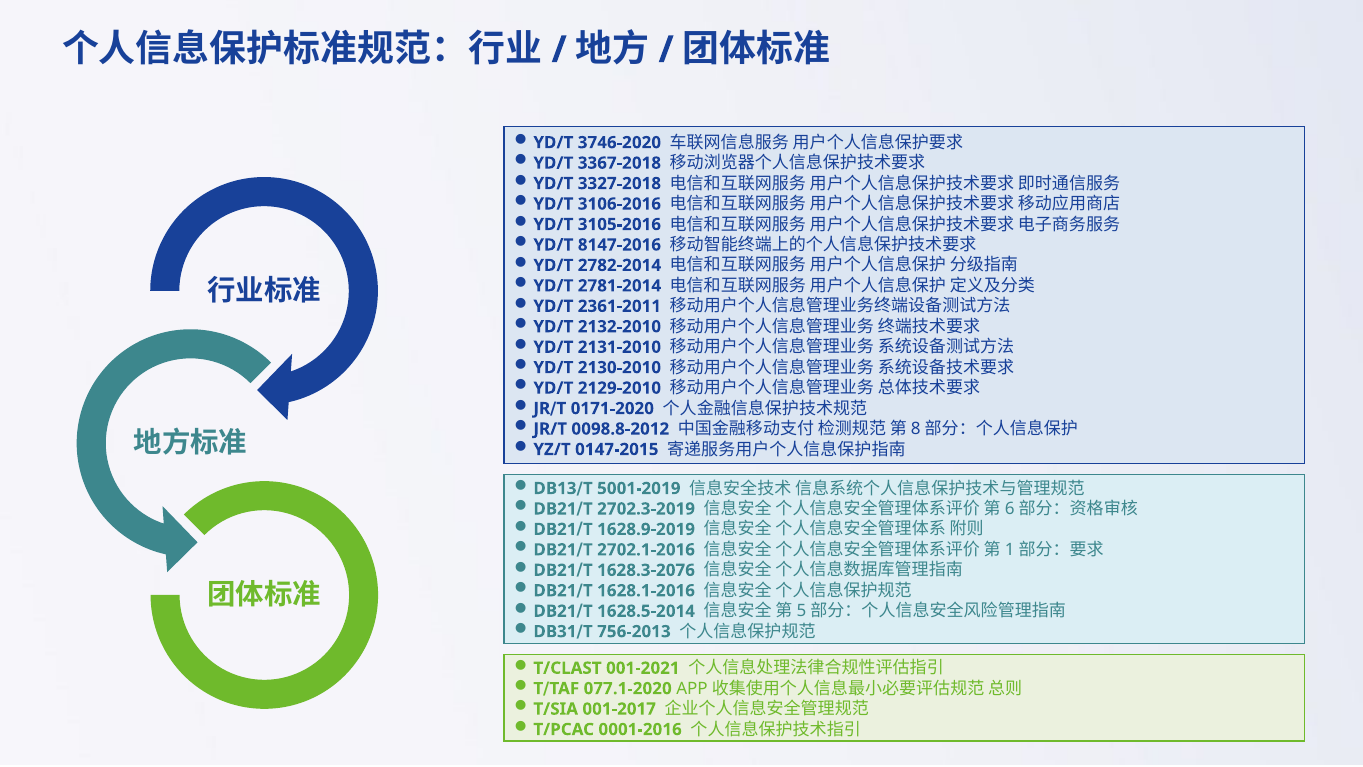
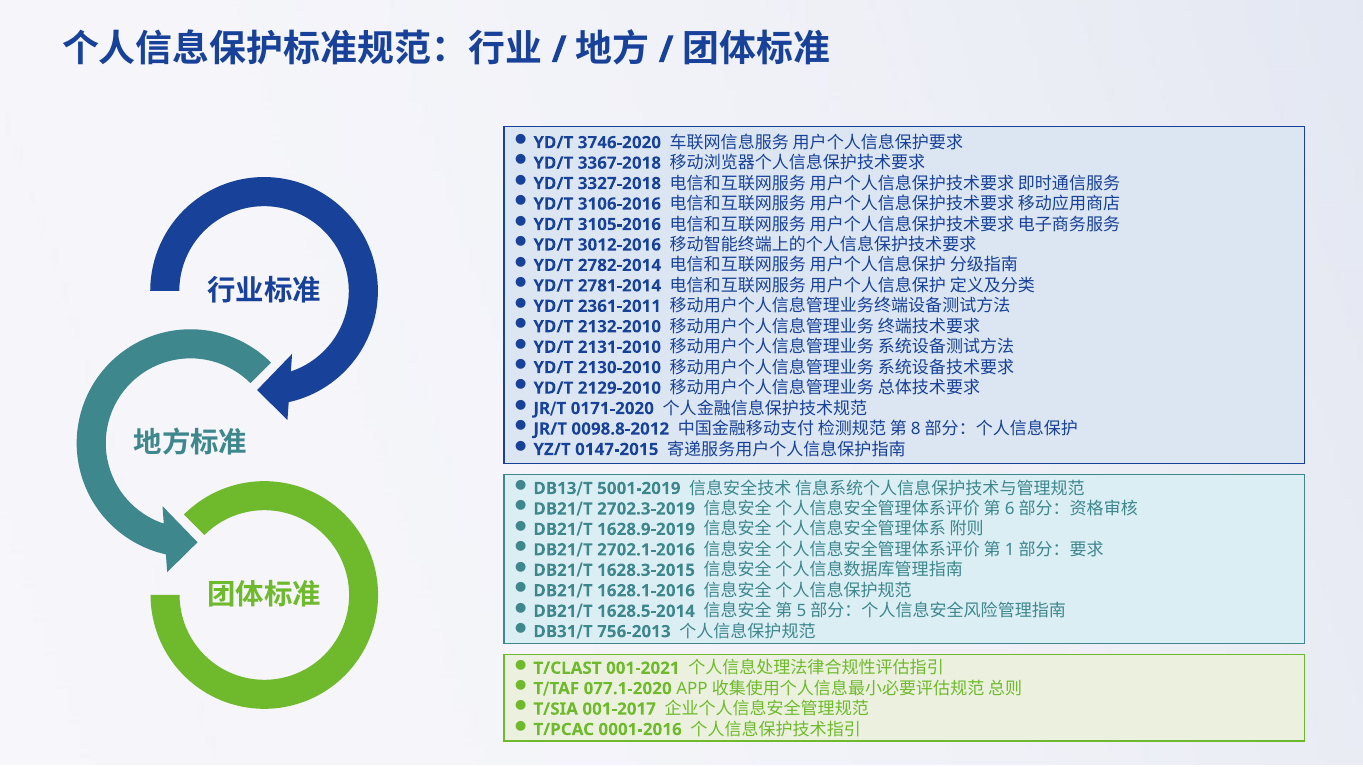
8147-2016: 8147-2016 -> 3012-2016 (619, 245)
1628.3-2076: 1628.3-2076 -> 1628.3-2015 (646, 570)
